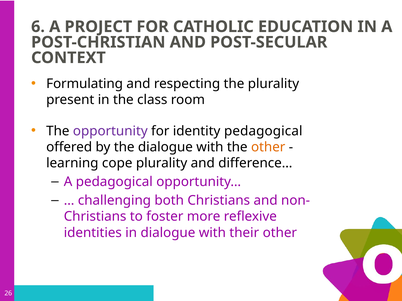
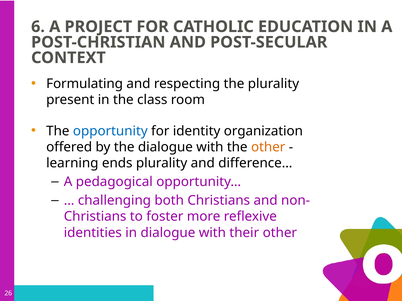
opportunity colour: purple -> blue (110, 131)
identity pedagogical: pedagogical -> organization (263, 131)
cope: cope -> ends (117, 163)
